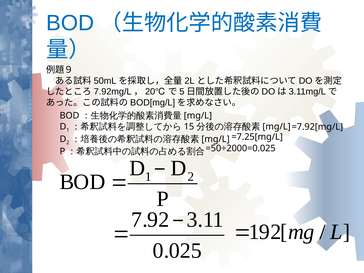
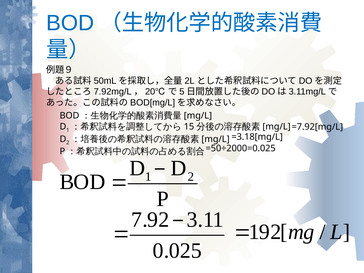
=7.25[mg/L: =7.25[mg/L -> =3.18[mg/L (257, 137)
